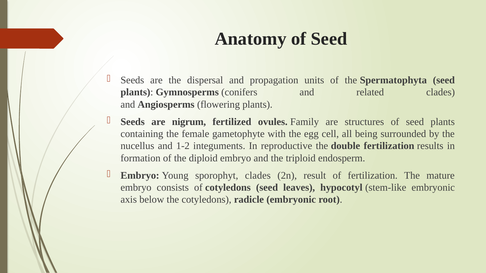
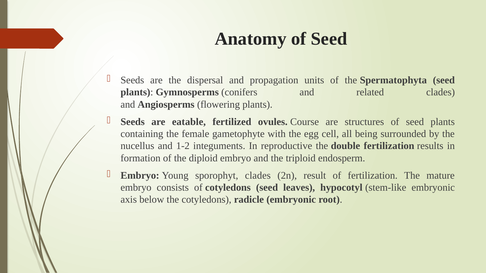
nigrum: nigrum -> eatable (189, 122)
Family: Family -> Course (305, 122)
